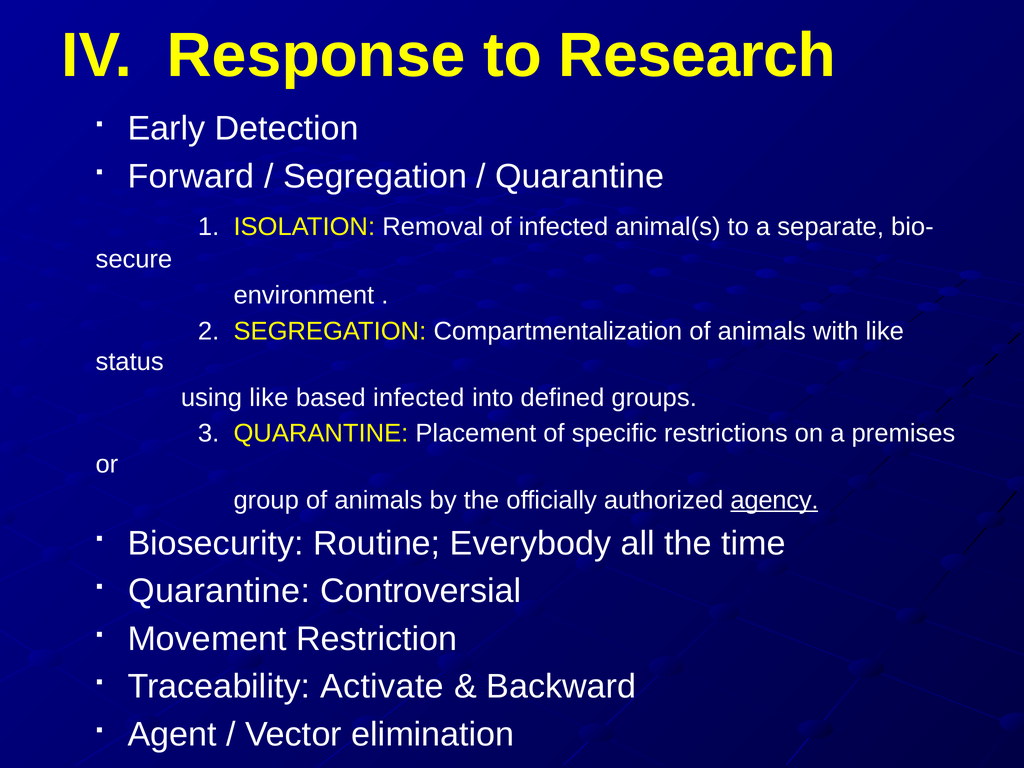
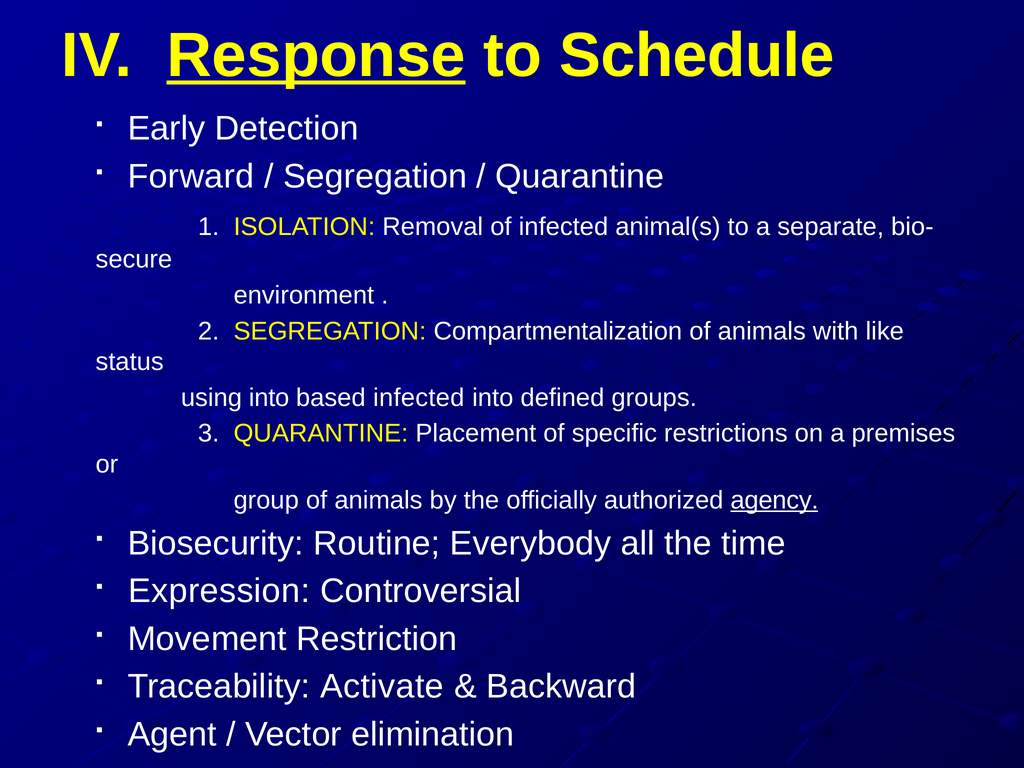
Response underline: none -> present (316, 56)
Research: Research -> Schedule (697, 56)
using like: like -> into (269, 398)
Quarantine: Quarantine -> Expression (219, 591)
